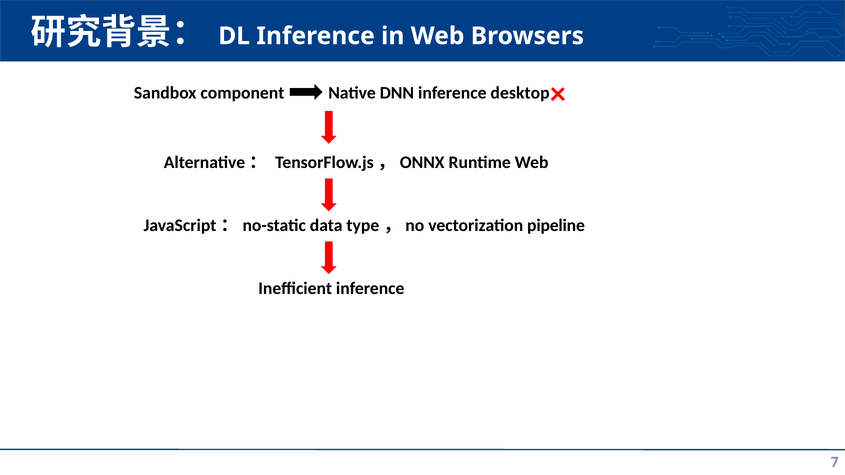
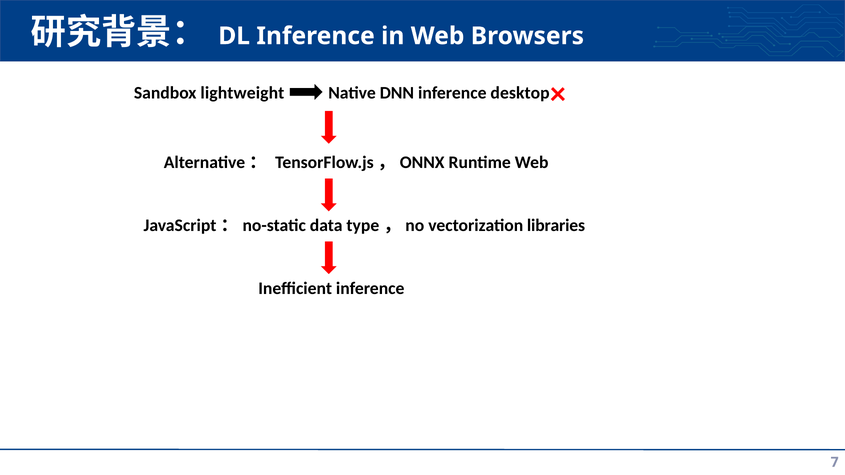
component: component -> lightweight (242, 93)
pipeline: pipeline -> libraries (556, 226)
